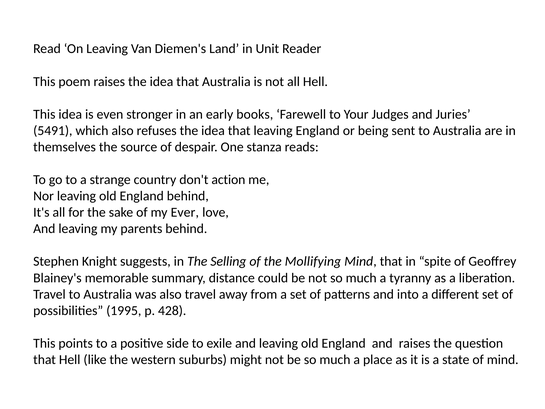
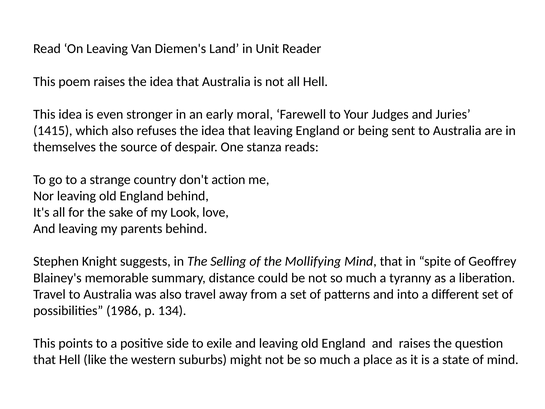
books: books -> moral (255, 114)
5491: 5491 -> 1415 (53, 131)
Ever: Ever -> Look (185, 212)
1995: 1995 -> 1986 (124, 310)
428: 428 -> 134 (172, 310)
